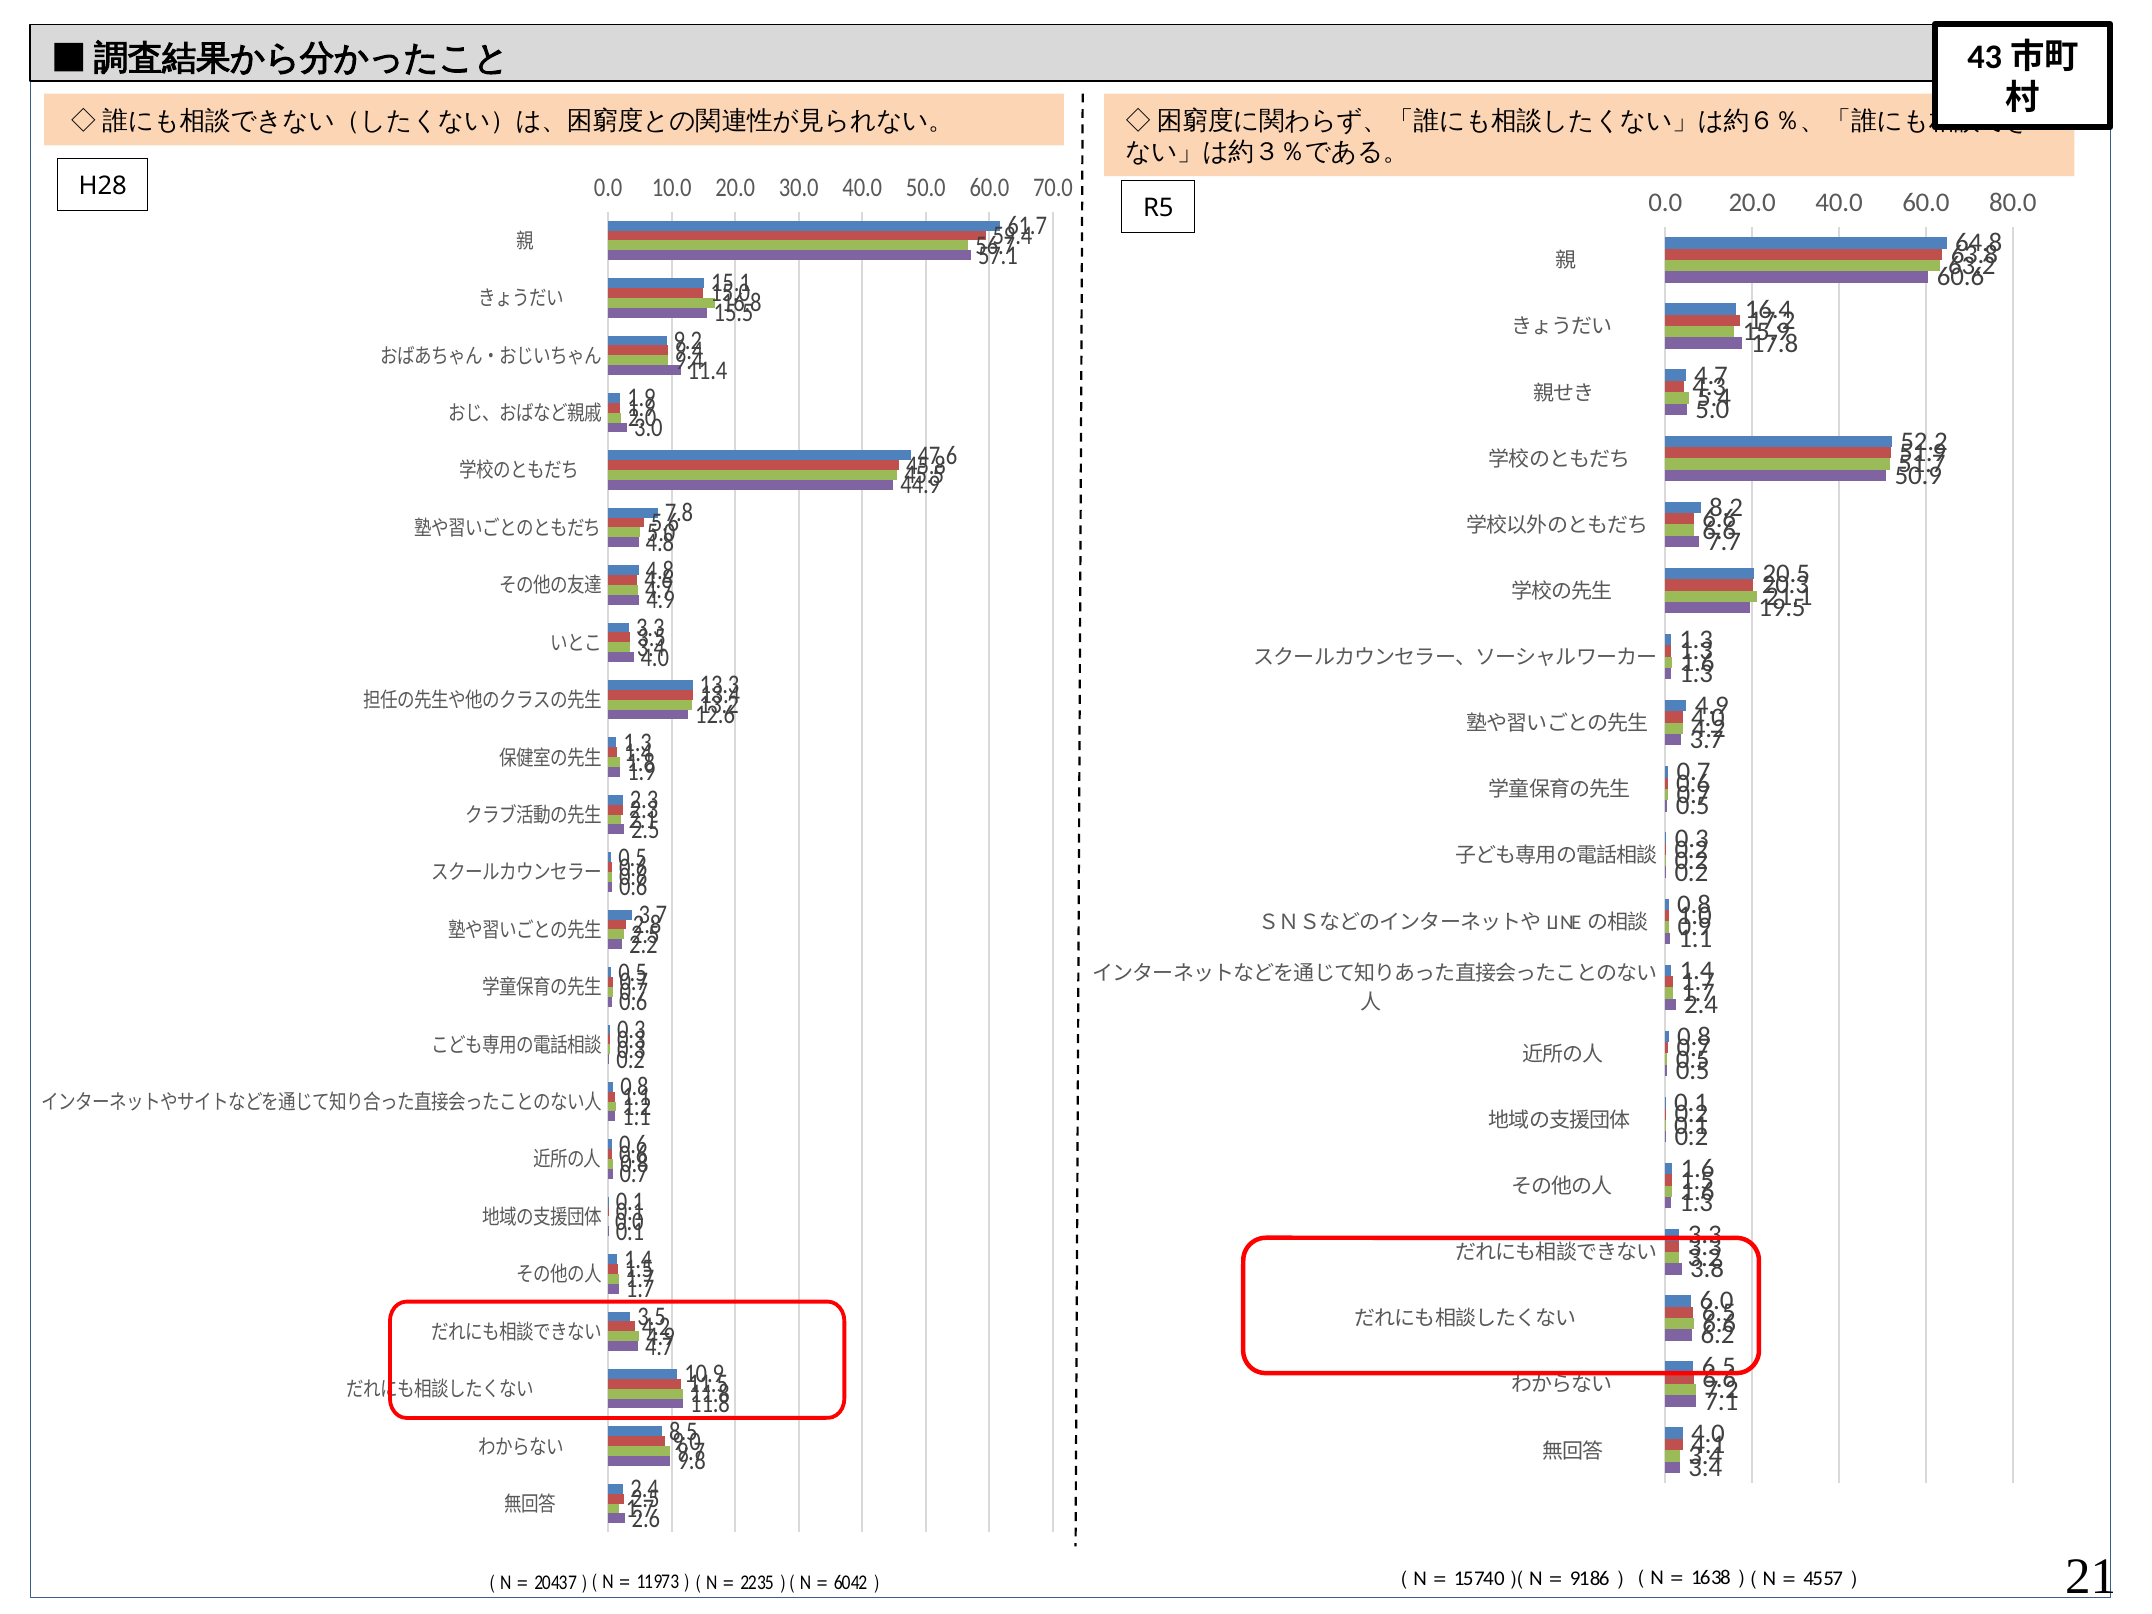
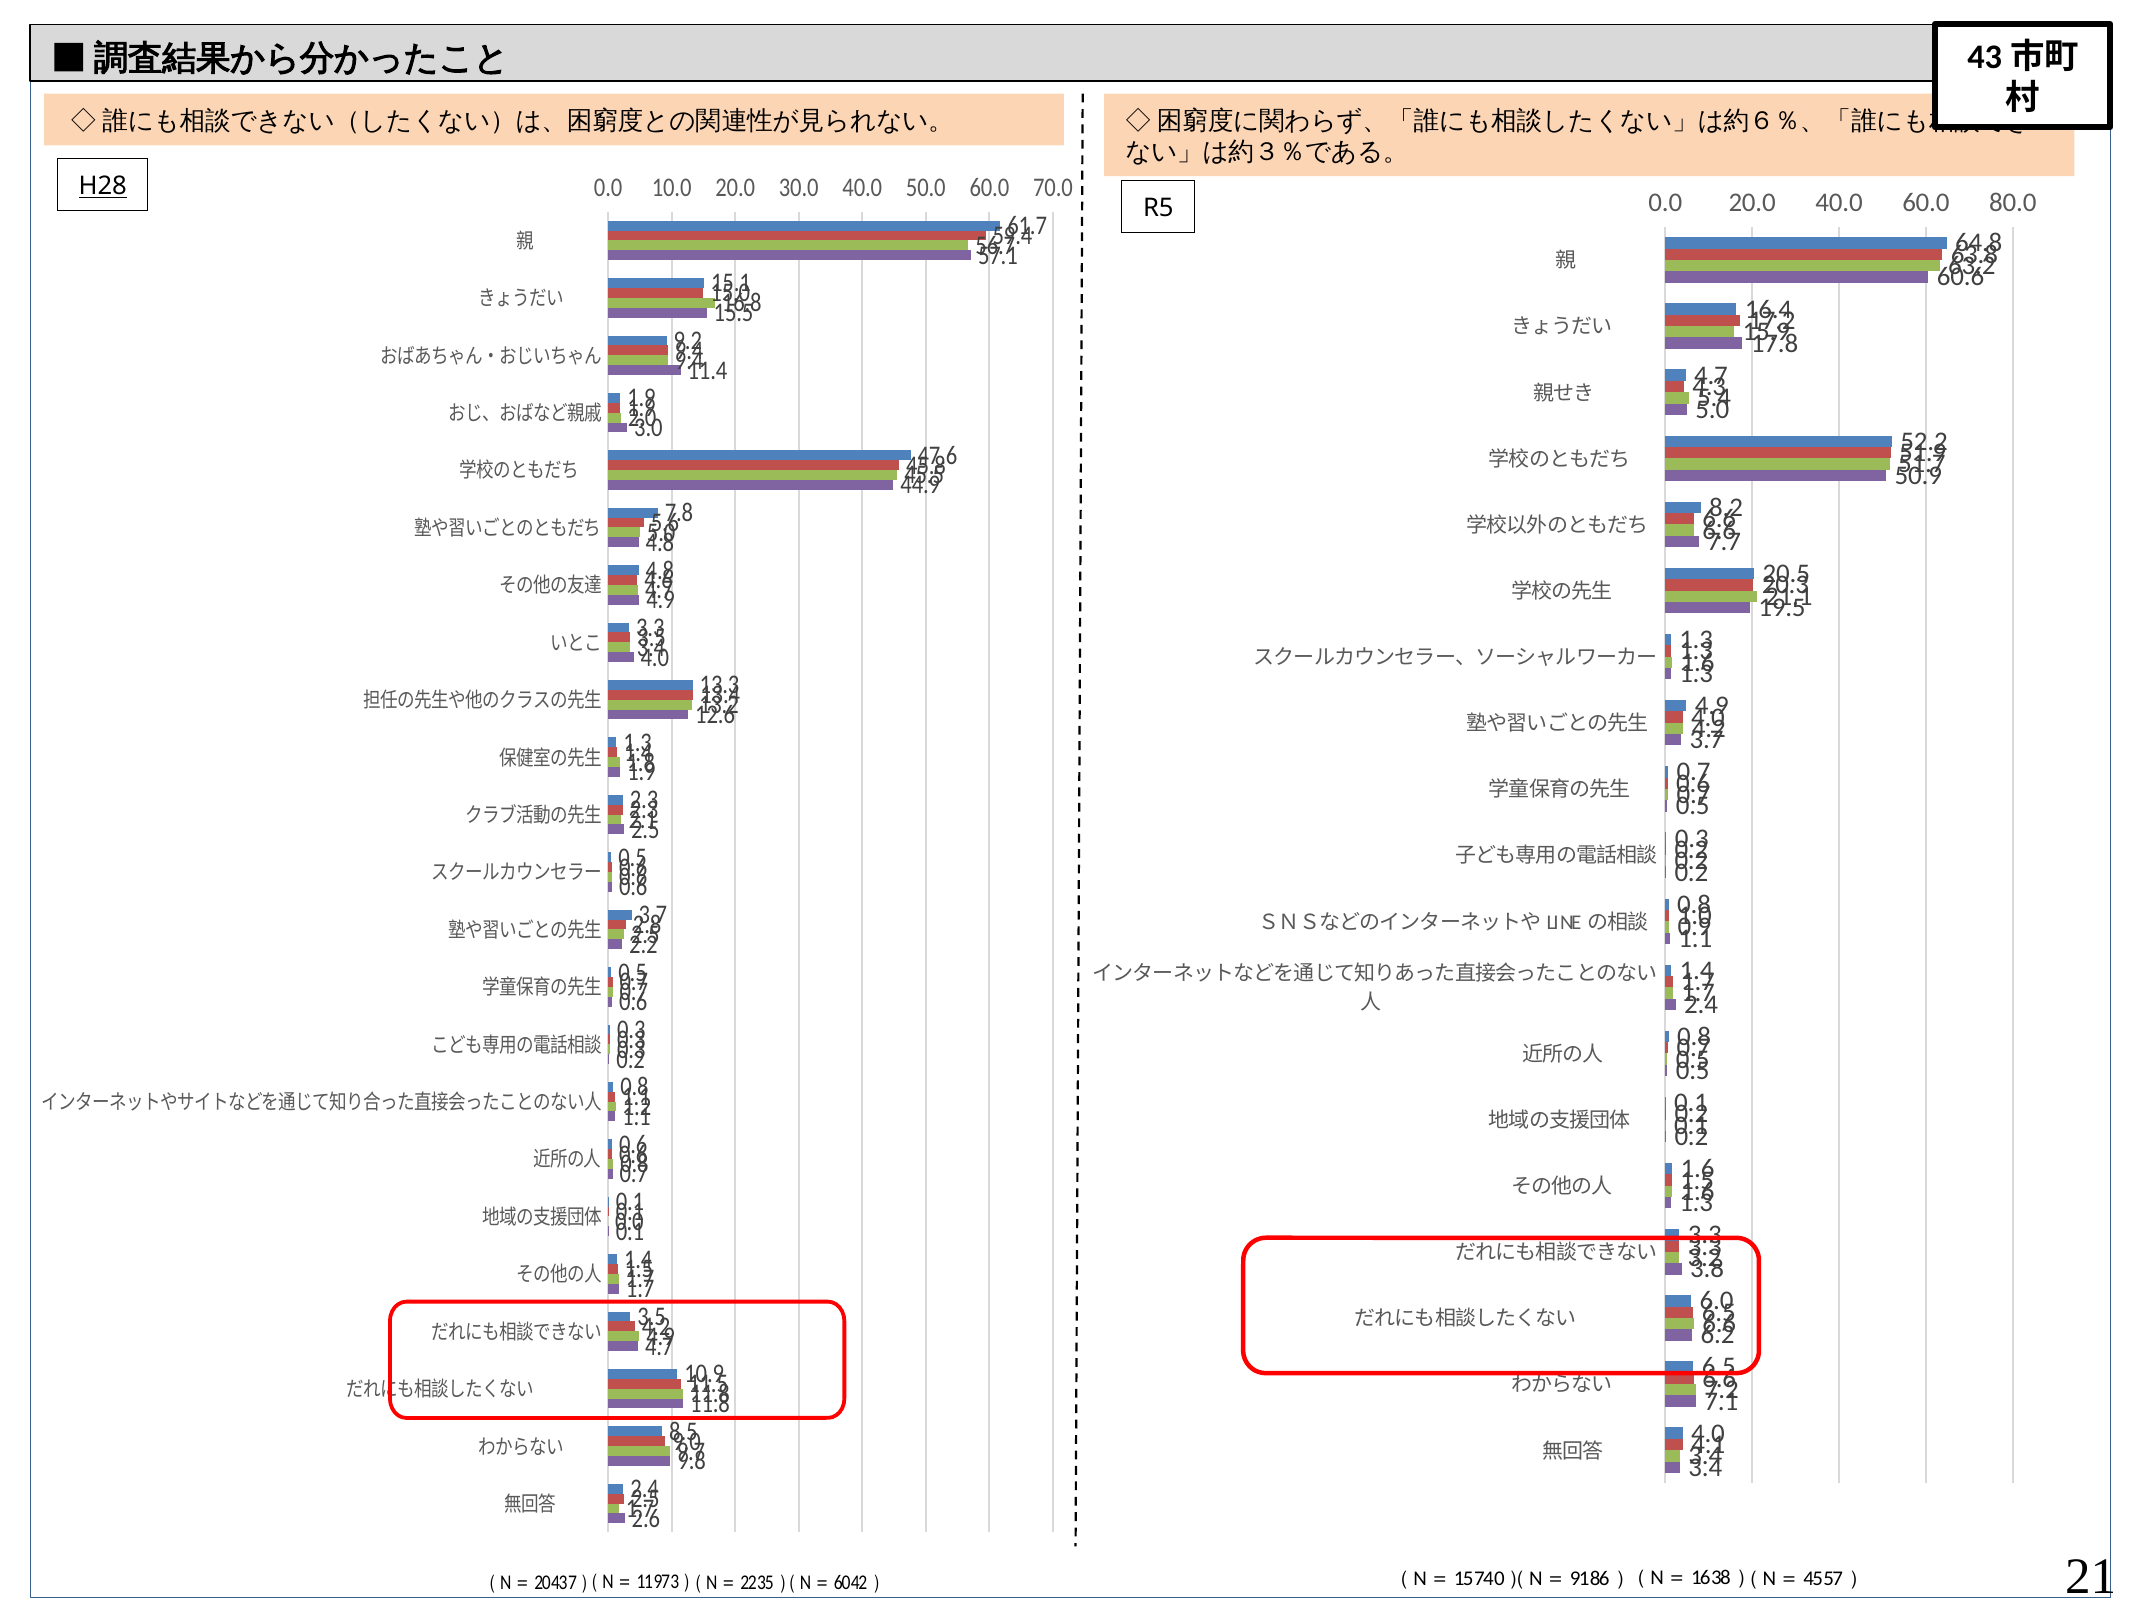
H28 underline: none -> present (103, 186)
